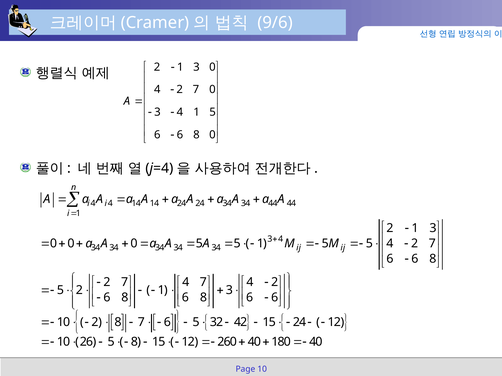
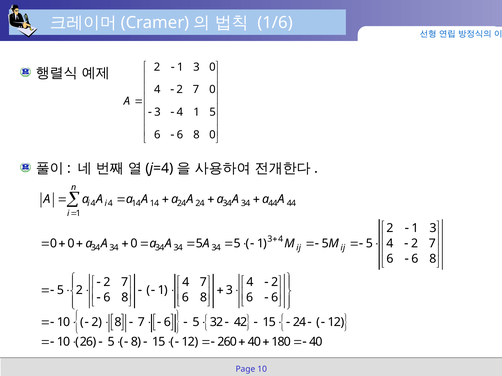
9/6: 9/6 -> 1/6 (275, 23)
